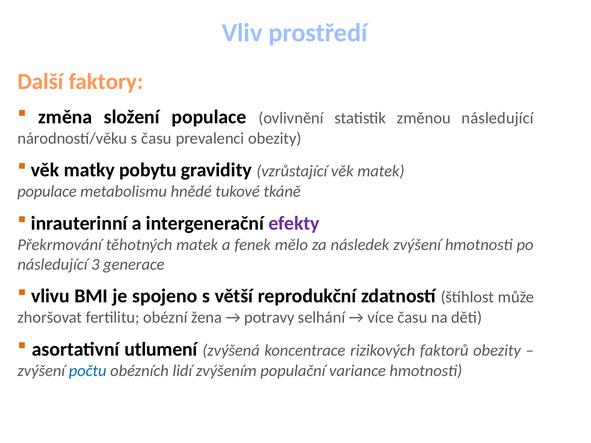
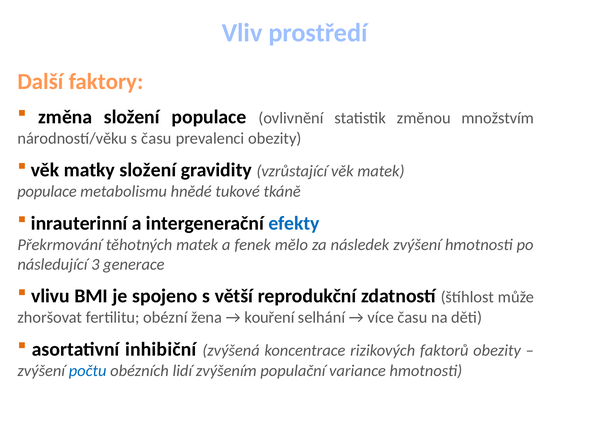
změnou následující: následující -> množstvím (498, 118)
matky pobytu: pobytu -> složení (148, 170)
efekty colour: purple -> blue (294, 223)
potravy: potravy -> kouření (269, 318)
utlumení: utlumení -> inhibiční (161, 349)
